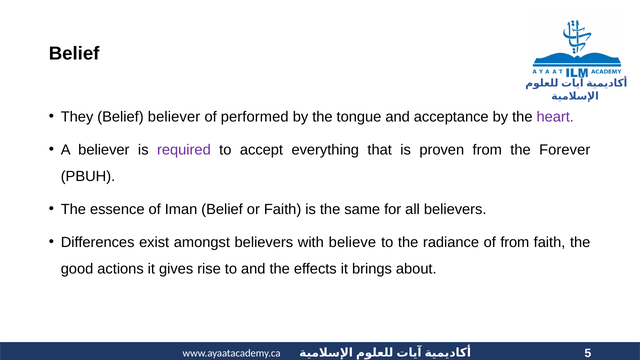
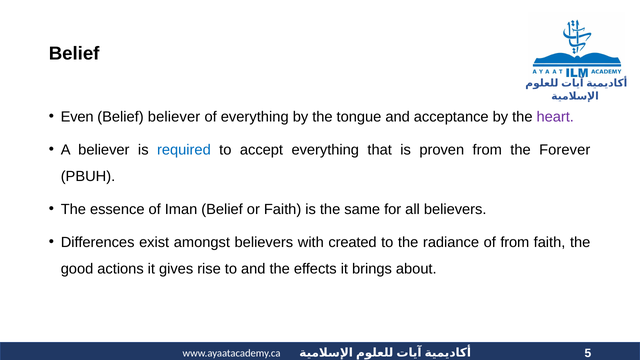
They: They -> Even (77, 117)
of performed: performed -> everything (255, 117)
required colour: purple -> blue (184, 150)
believe: believe -> created (353, 242)
